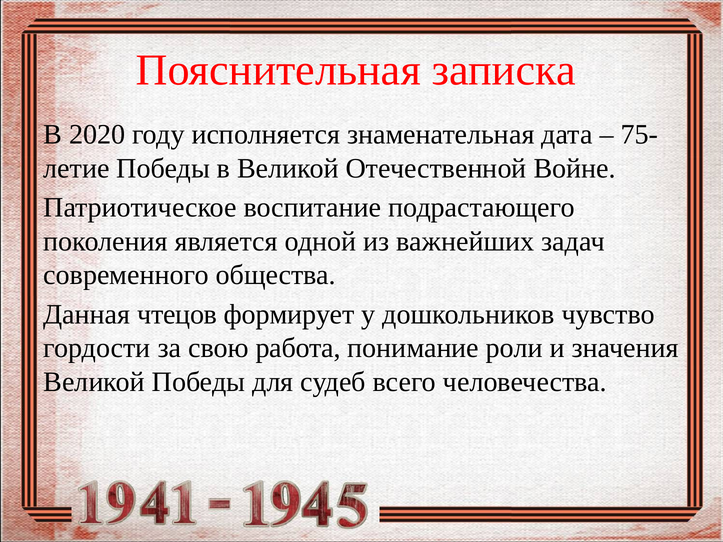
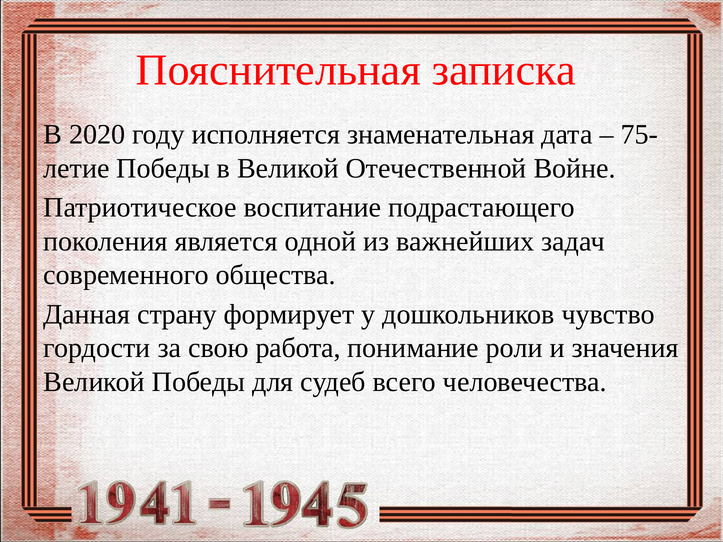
чтецов: чтецов -> страну (177, 315)
